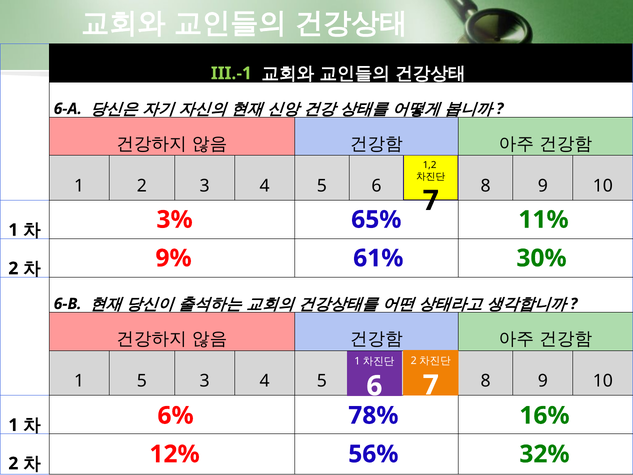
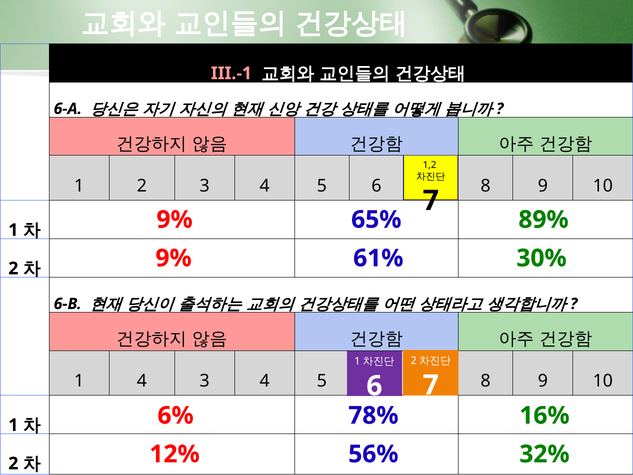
III.-1 colour: light green -> pink (231, 73)
3%: 3% -> 9% (175, 220)
11%: 11% -> 89% (543, 220)
1 5: 5 -> 4 (142, 381)
